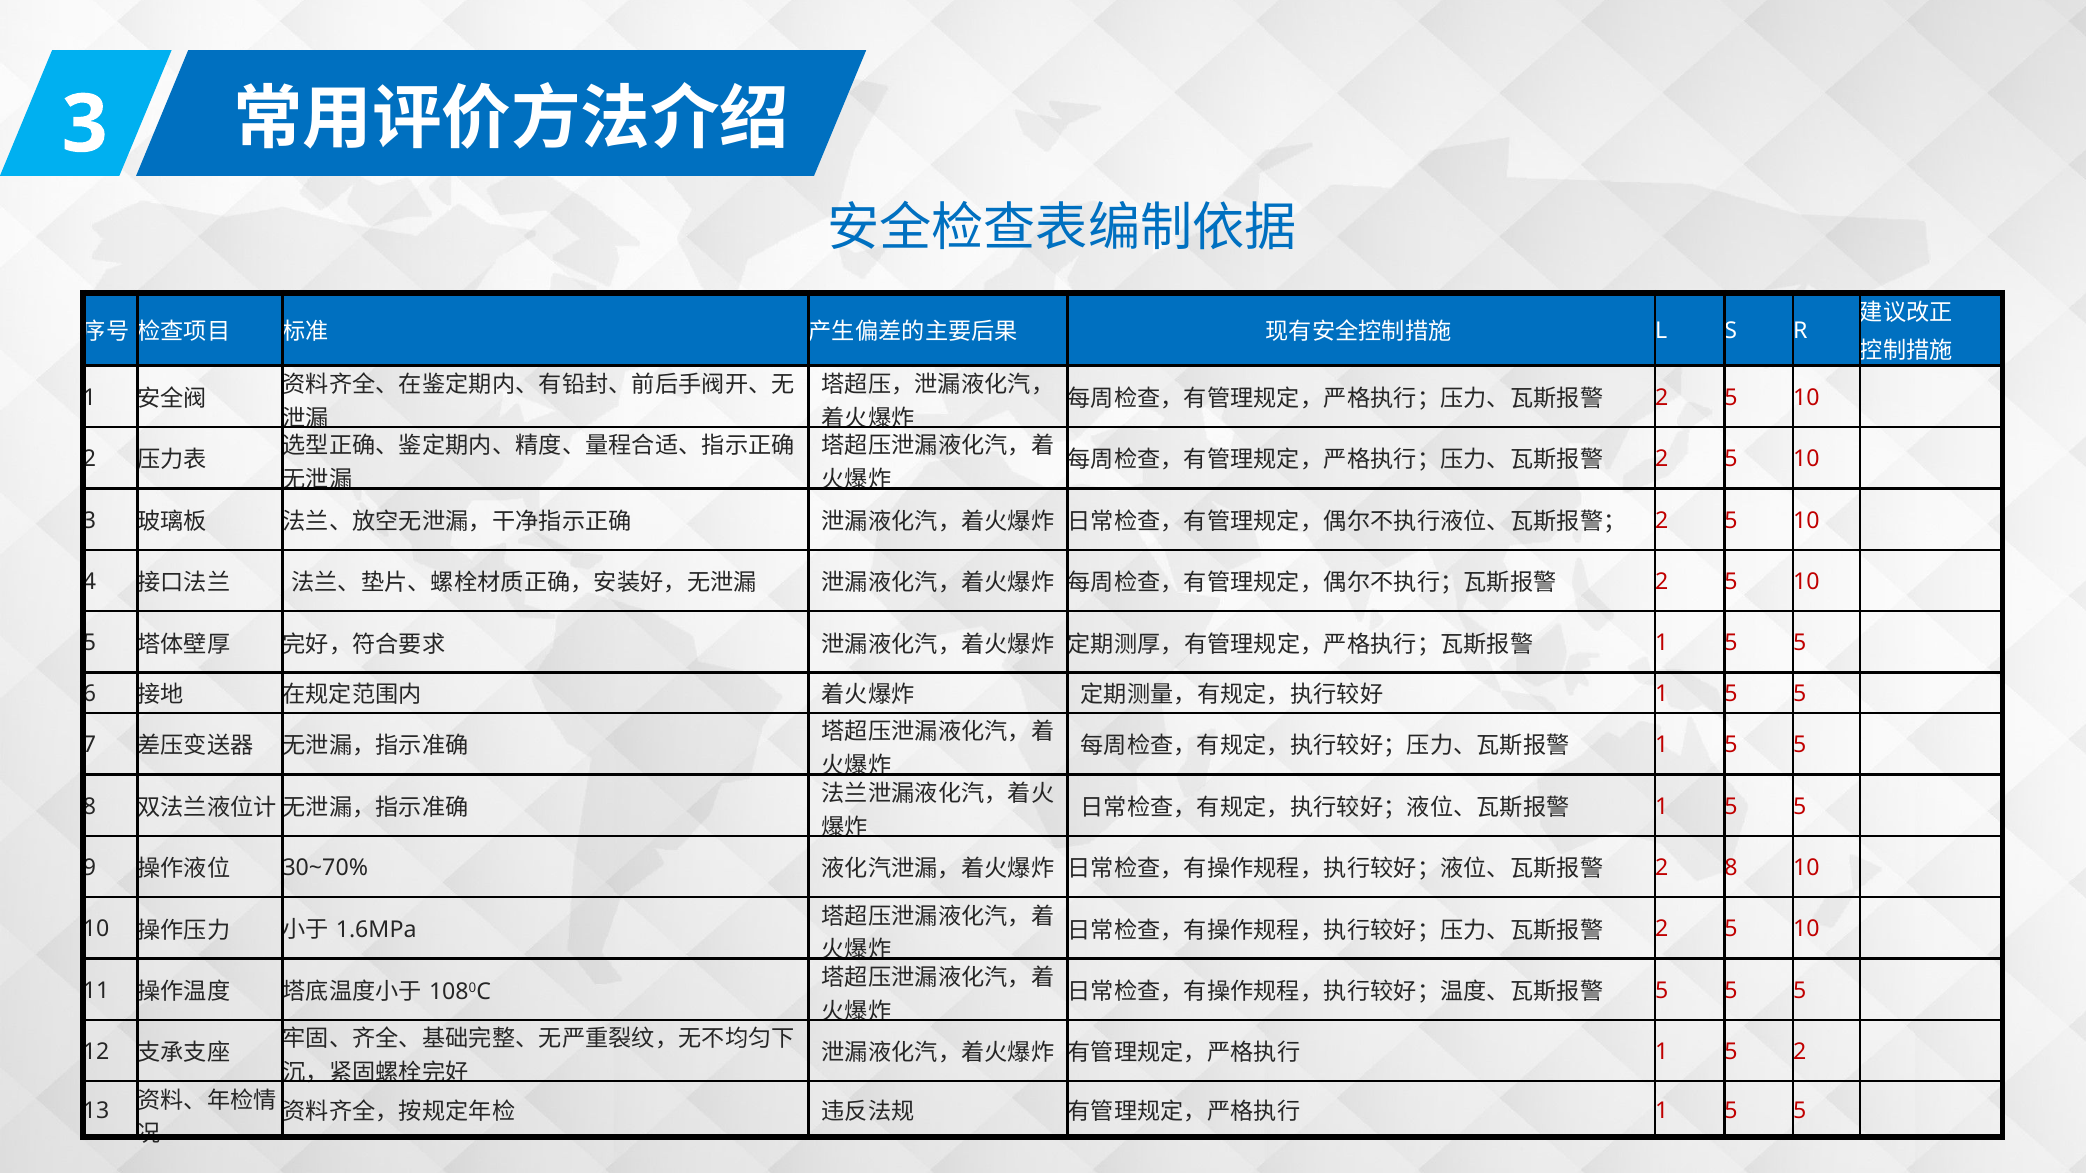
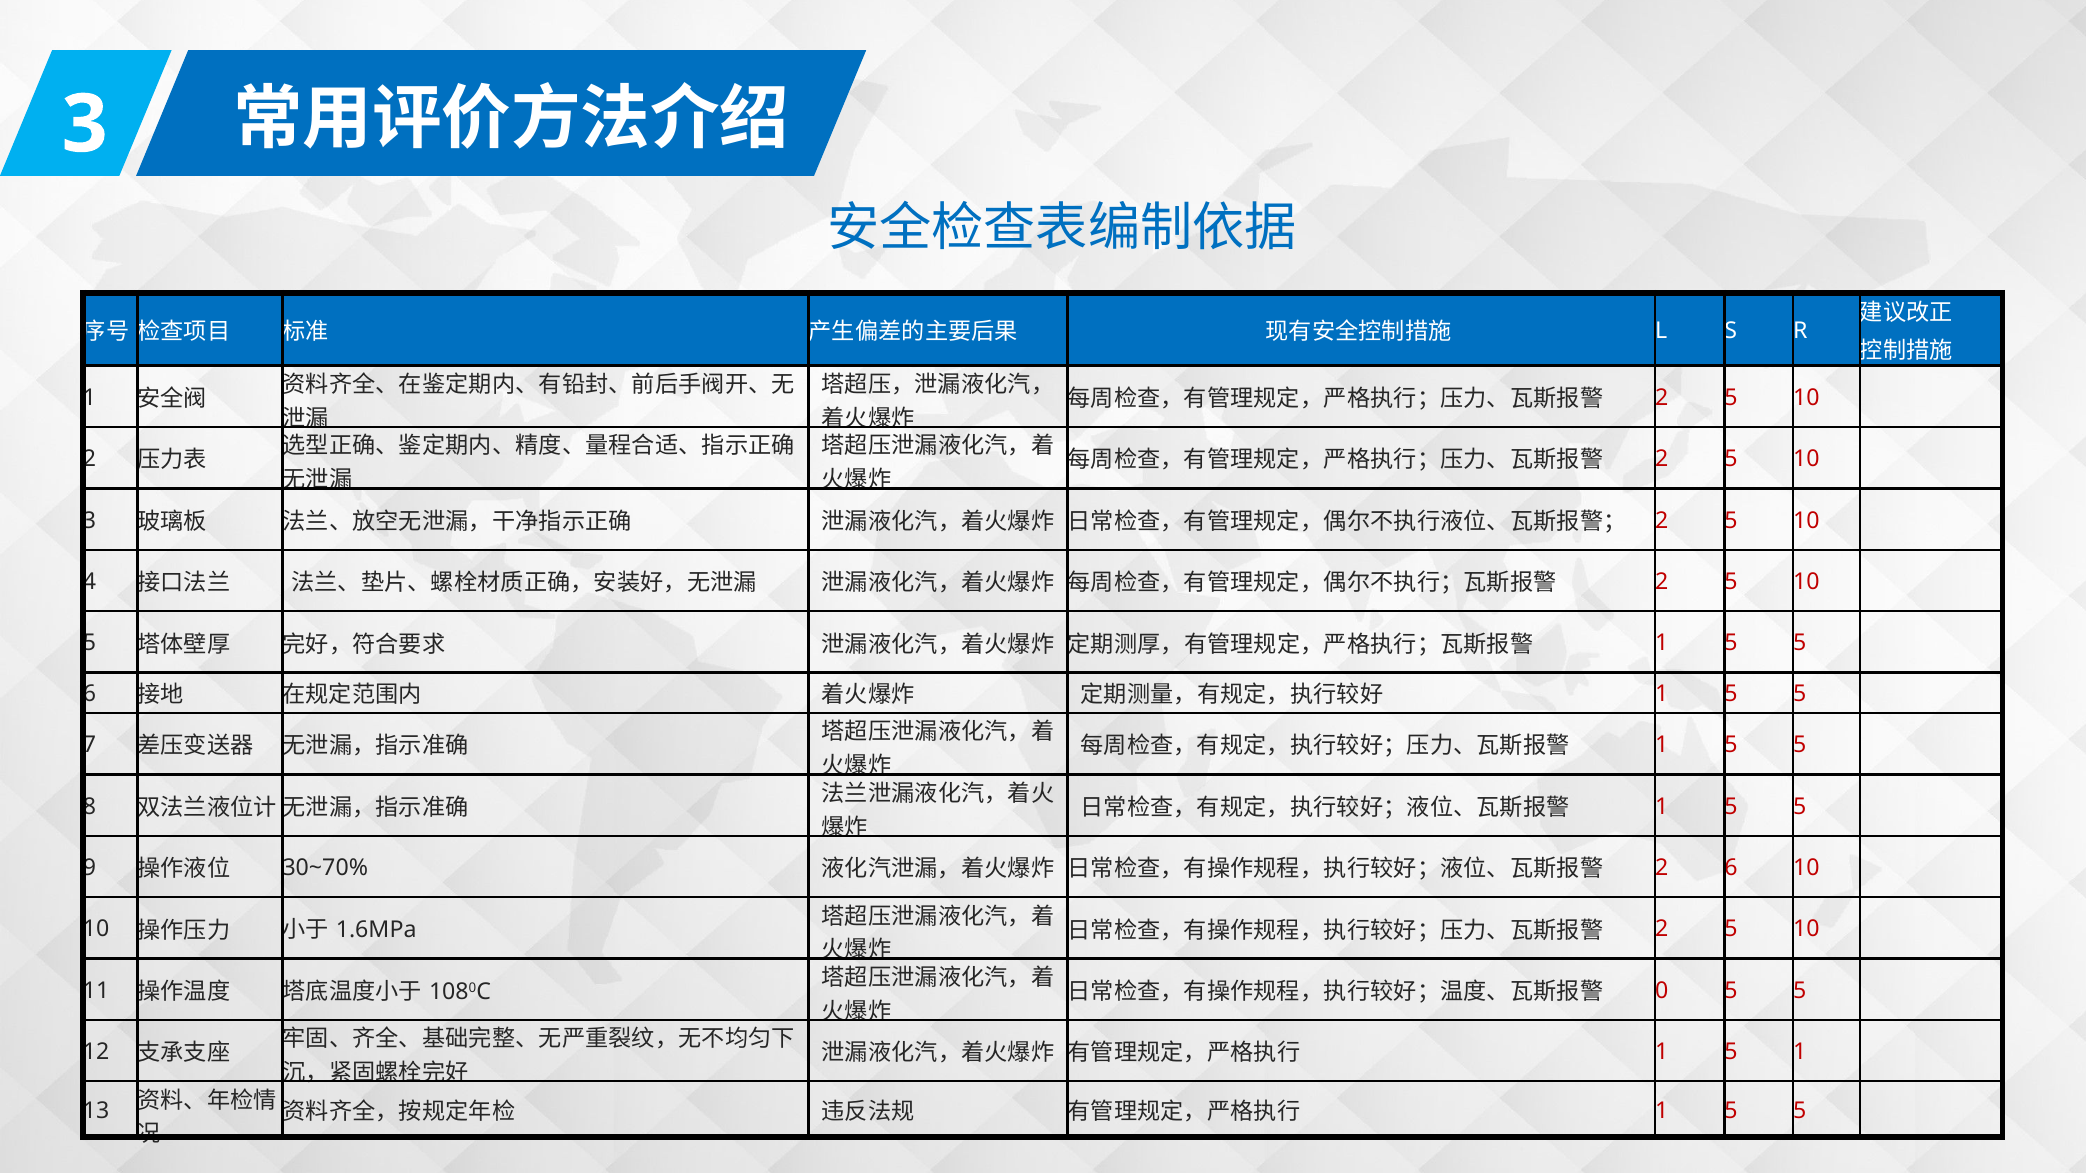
2 8: 8 -> 6 (1731, 868)
5: 5 -> 0 (1662, 991)
5 2: 2 -> 1 (1800, 1052)
